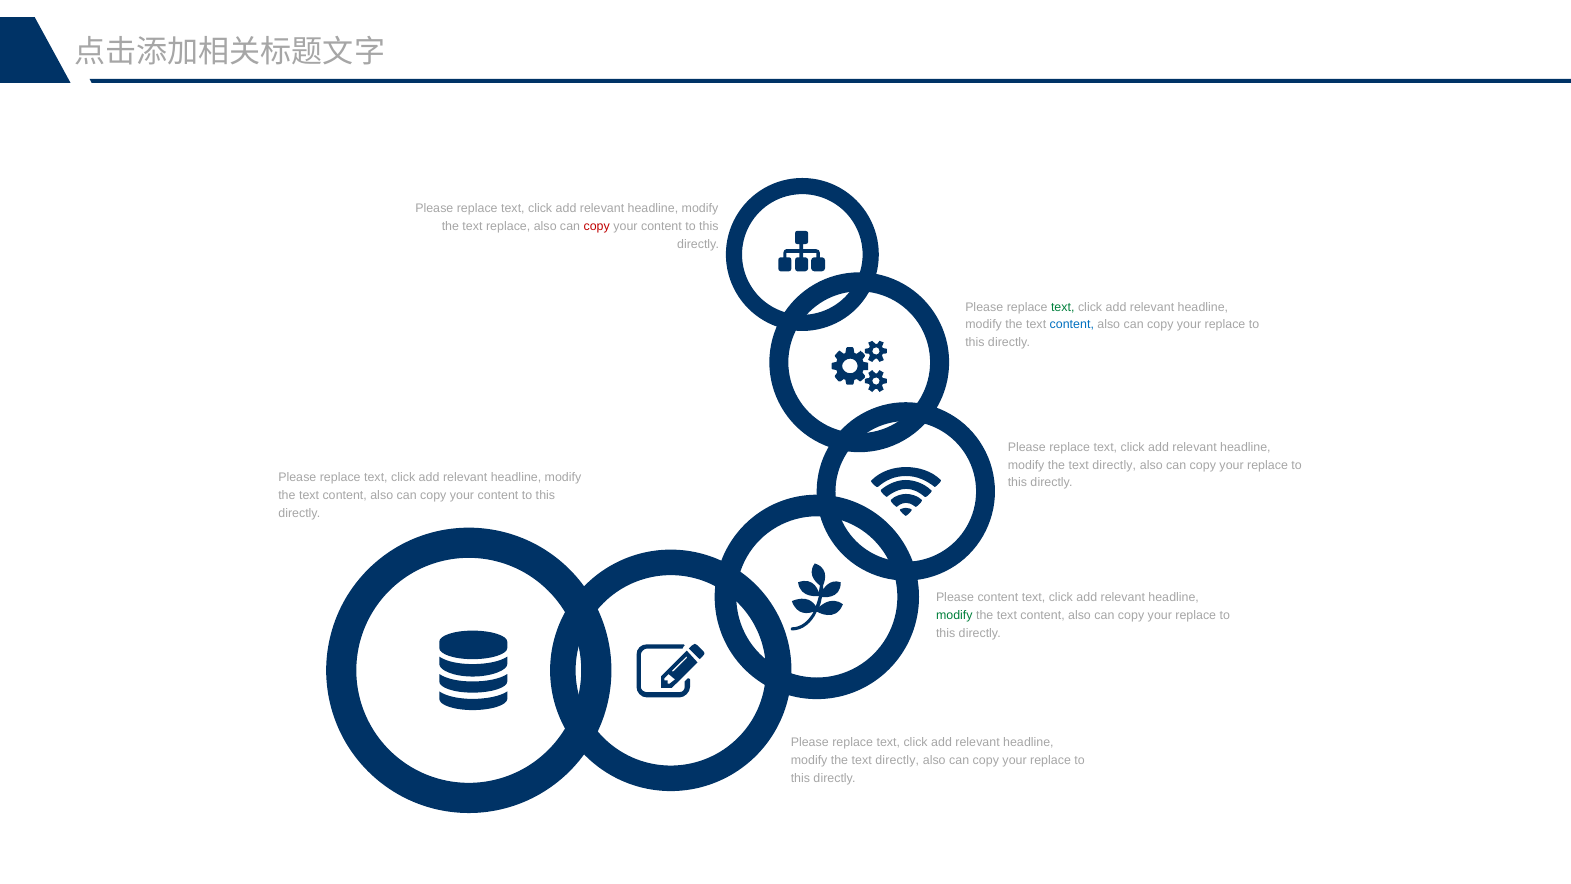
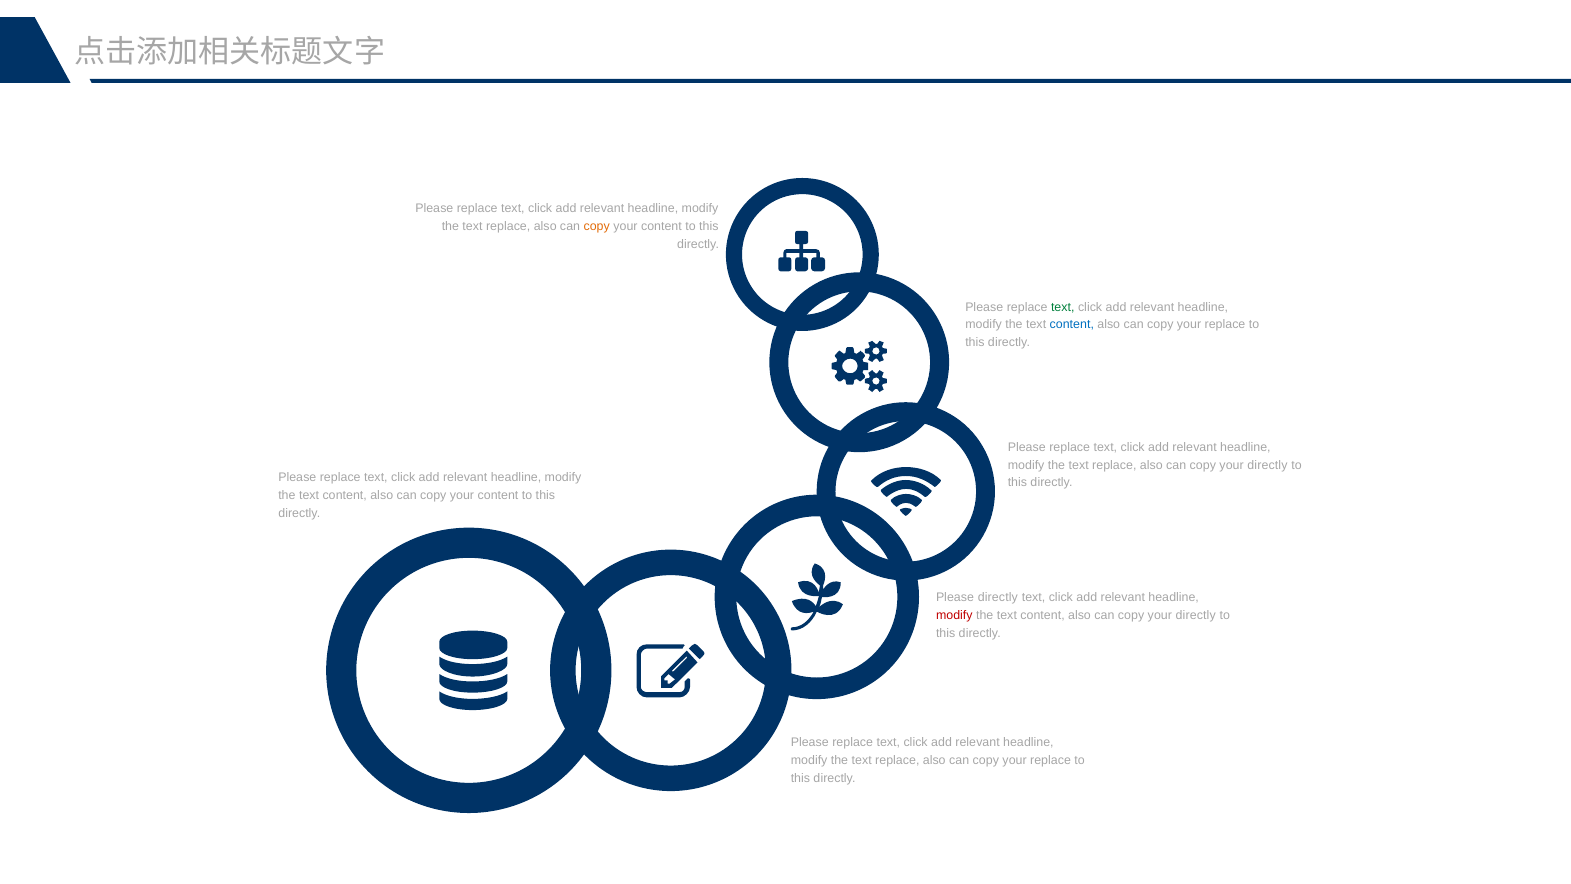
copy colour: red -> orange (597, 227)
directly: directly -> replace (1114, 465)
replace: replace -> directly (1267, 465)
Please content: content -> directly (998, 597)
modify colour: green -> red (954, 615)
replace: replace -> directly (1196, 615)
directly: directly -> replace (897, 760)
